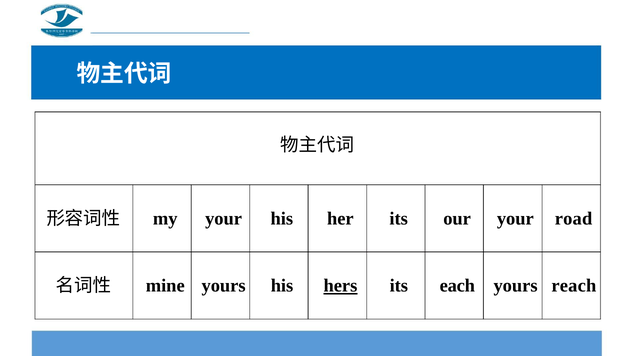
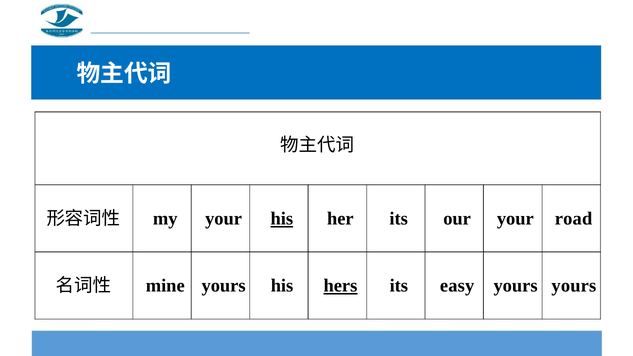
his underline: none -> present (282, 219)
each: each -> easy (457, 286)
yours reach: reach -> yours (574, 286)
